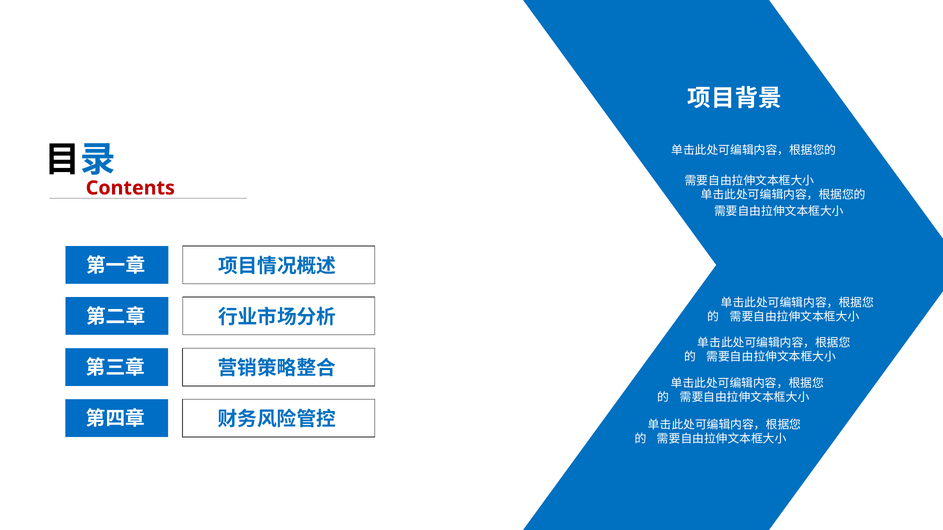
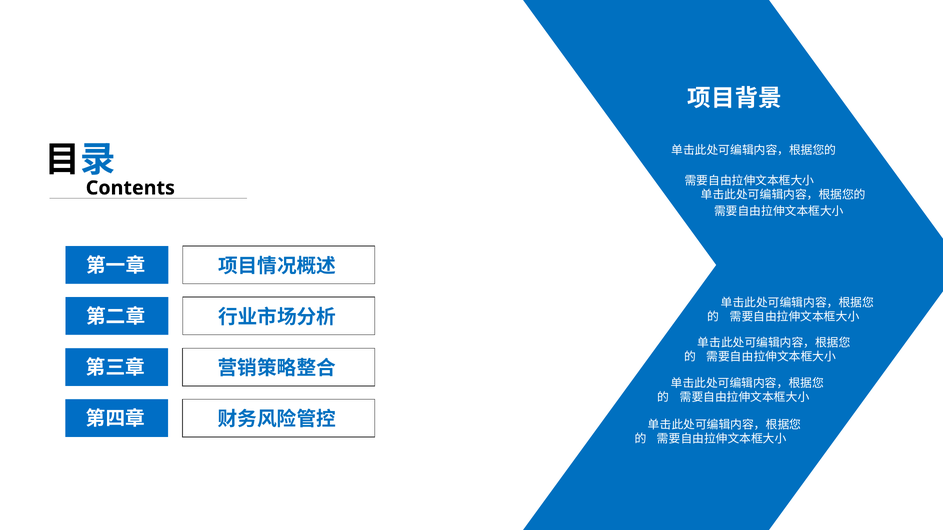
Contents colour: red -> black (130, 188)
